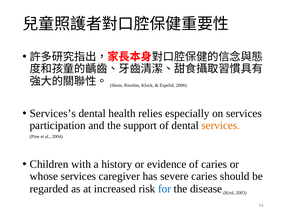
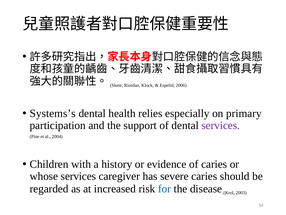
Services’s: Services’s -> Systems’s (53, 113)
on services: services -> primary (244, 113)
services colour: orange -> purple (221, 125)
